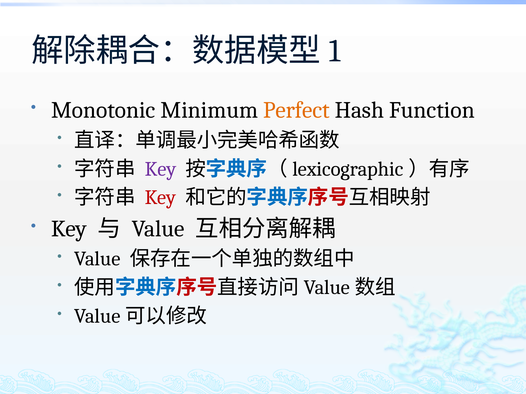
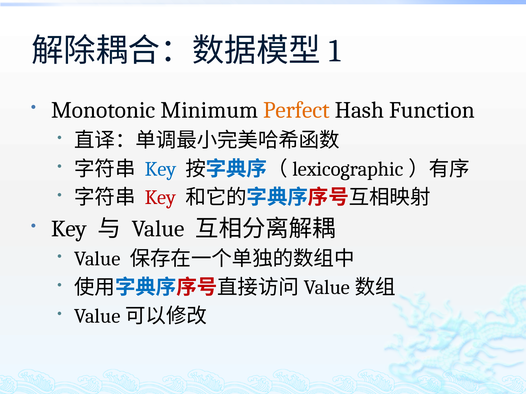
Key colour: purple -> blue (161, 169)
